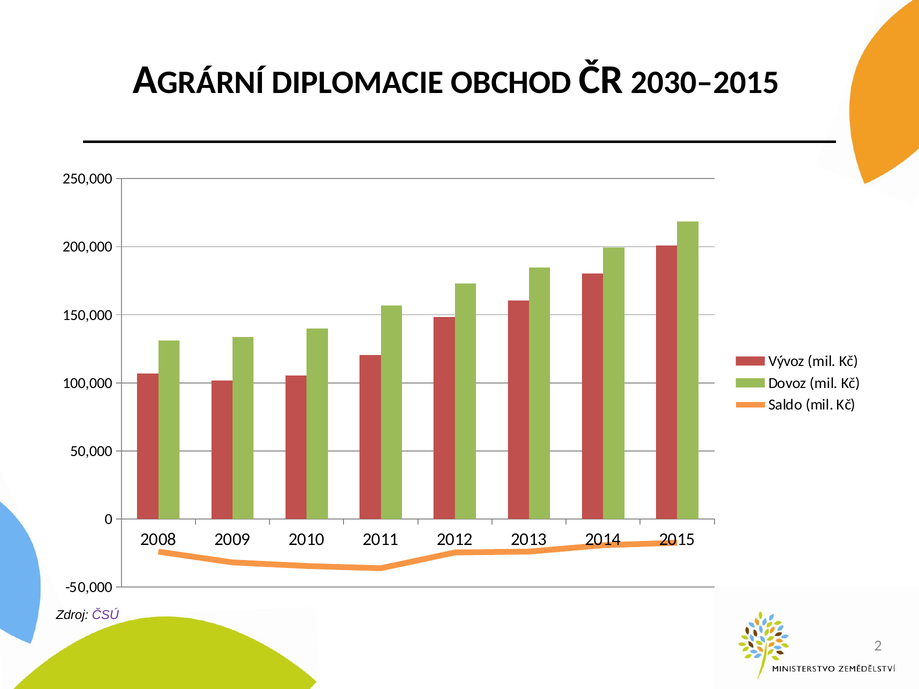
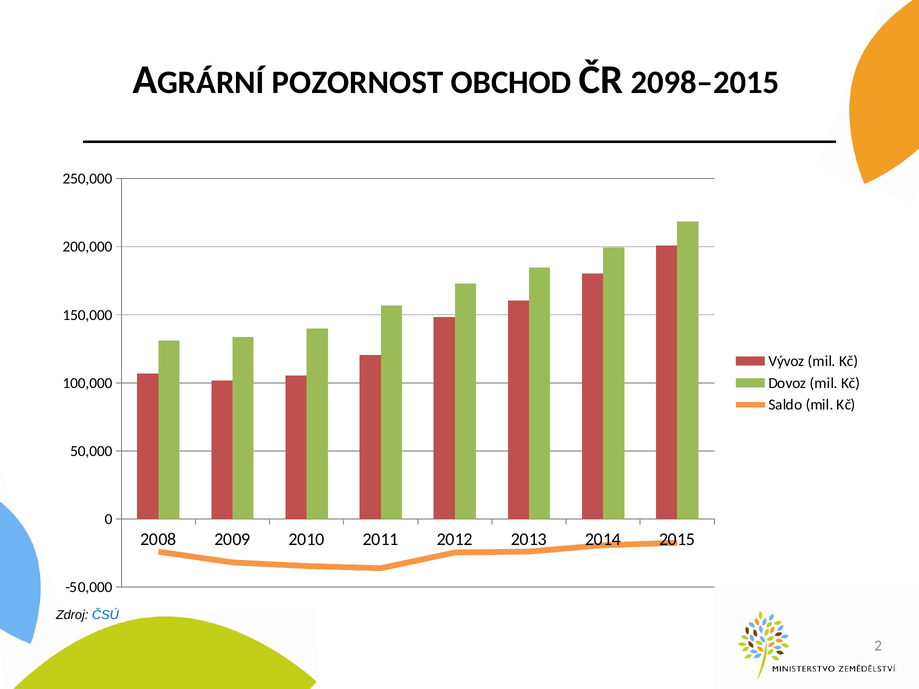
DIPLOMACIE: DIPLOMACIE -> POZORNOST (358, 82)
2030–2015: 2030–2015 -> 2098–2015 (705, 82)
ČSÚ colour: purple -> blue (105, 615)
